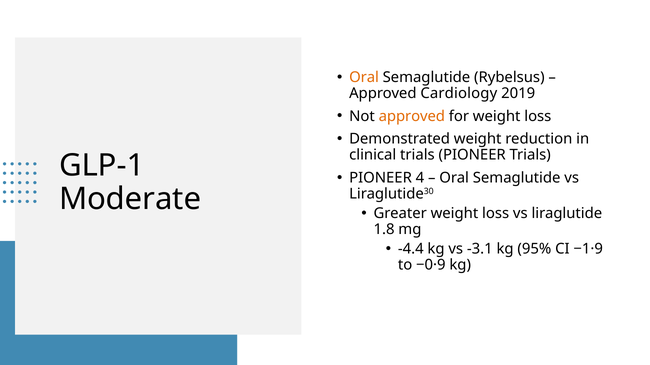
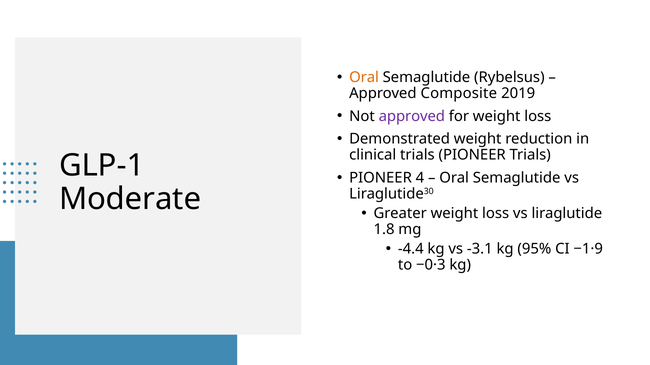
Cardiology: Cardiology -> Composite (459, 93)
approved colour: orange -> purple (412, 116)
−0·9: −0·9 -> −0·3 (431, 265)
